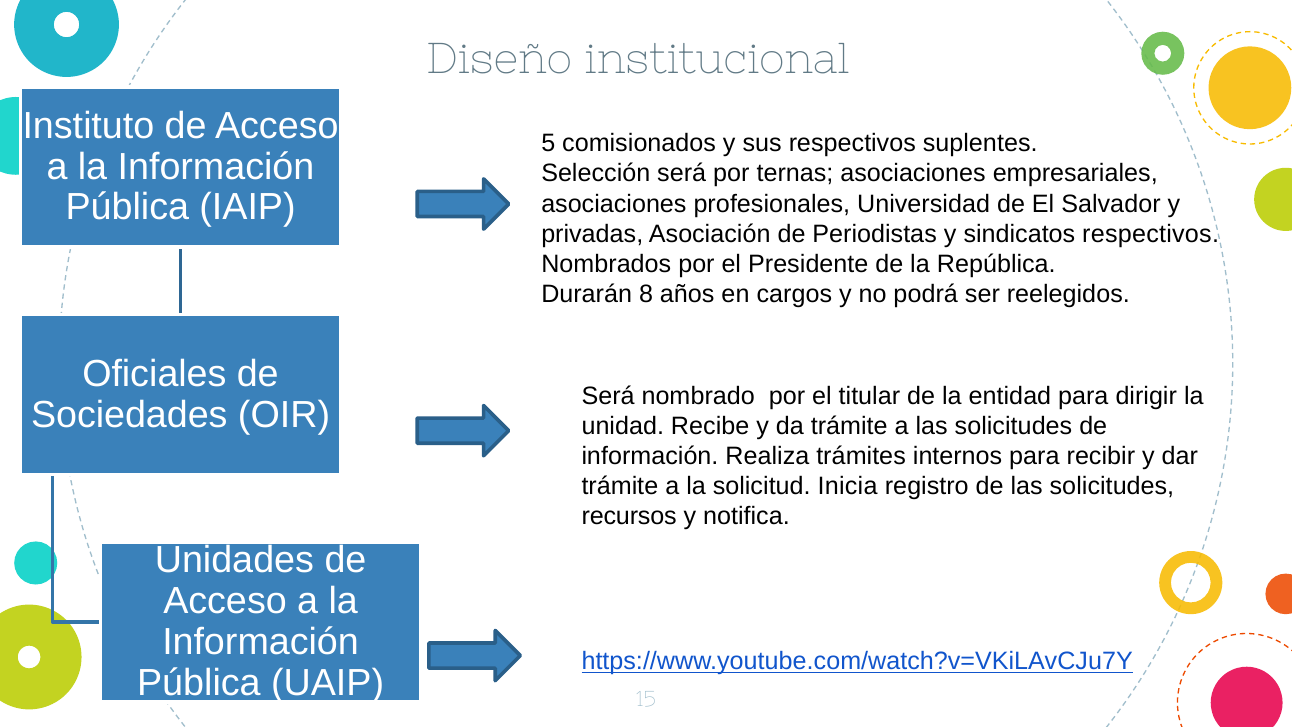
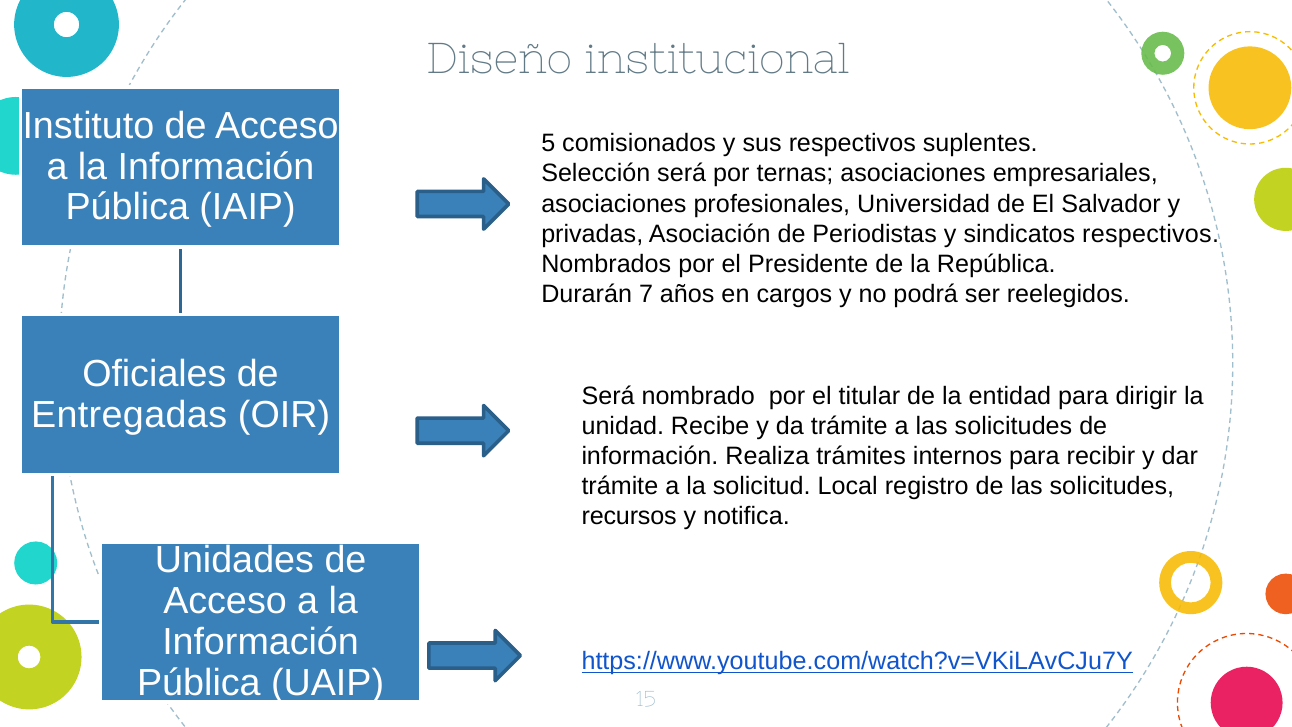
8: 8 -> 7 (646, 294)
Sociedades: Sociedades -> Entregadas (129, 414)
Inicia: Inicia -> Local (848, 486)
